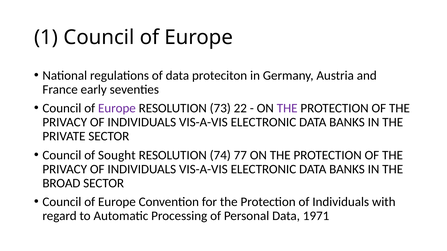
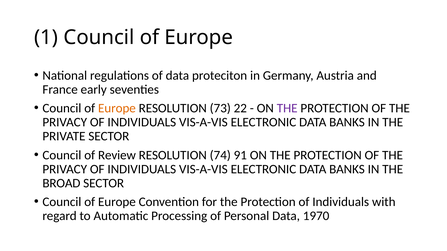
Europe colour: purple -> orange (117, 108)
Sought: Sought -> Review (117, 155)
77: 77 -> 91 (240, 155)
1971: 1971 -> 1970 (316, 216)
